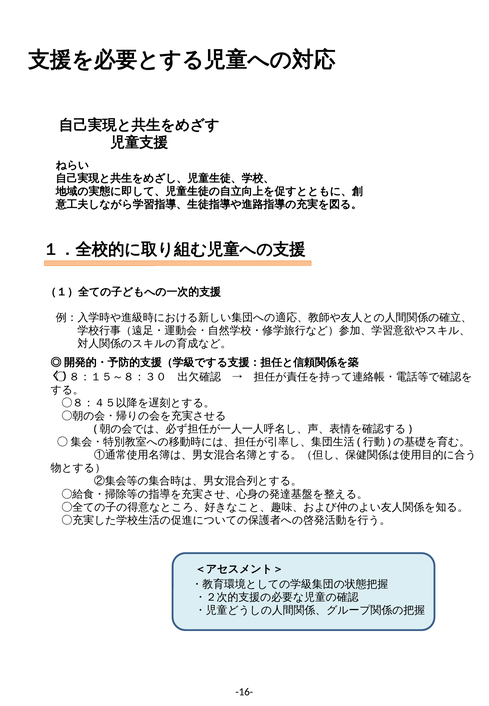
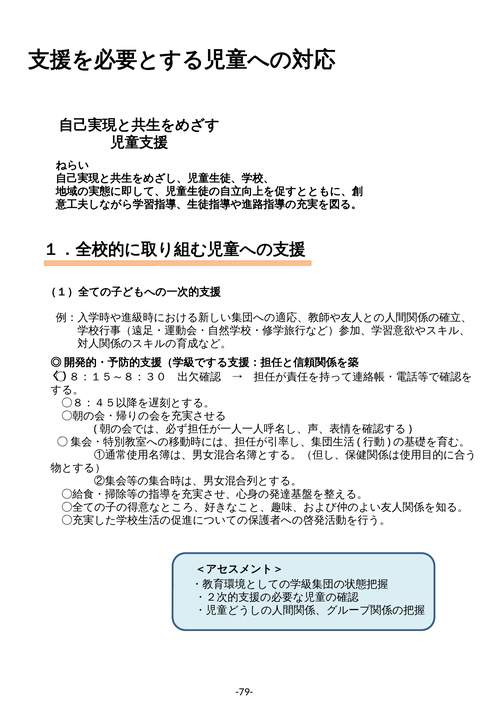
-16-: -16- -> -79- (244, 692)
